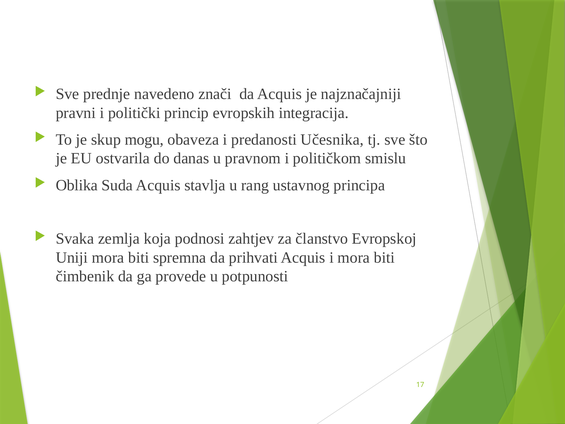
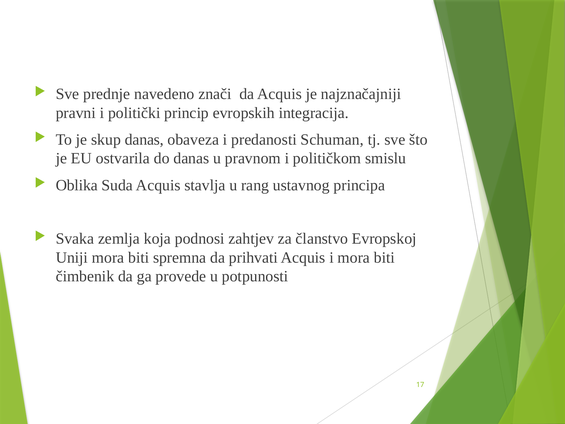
skup mogu: mogu -> danas (144, 139)
Učesnika: Učesnika -> Schuman (332, 139)
